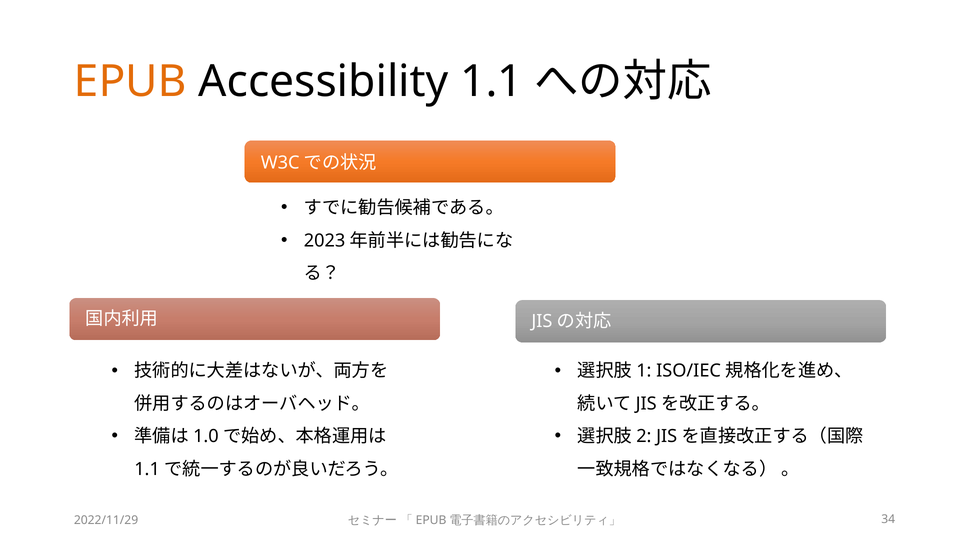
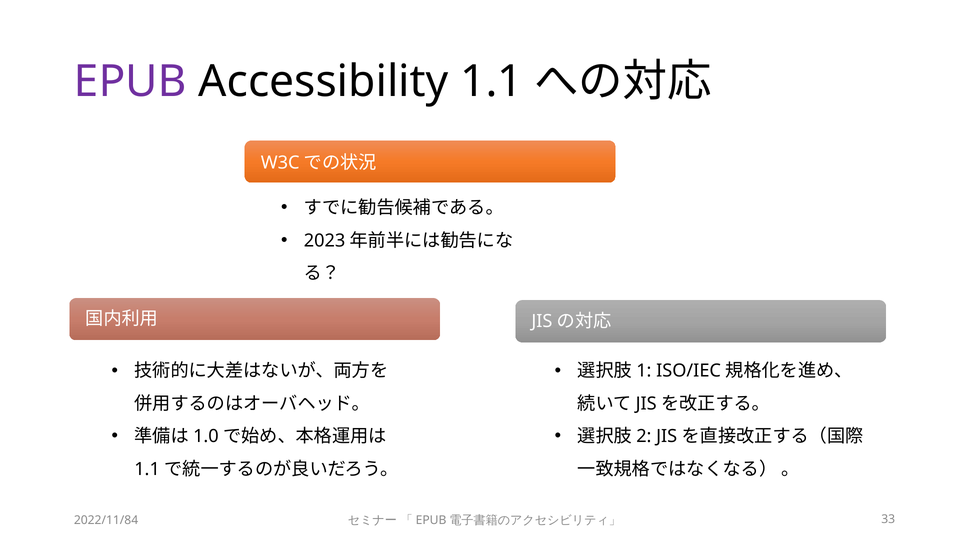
EPUB colour: orange -> purple (130, 81)
2022/11/29: 2022/11/29 -> 2022/11/84 (106, 521)
34: 34 -> 33 (888, 520)
